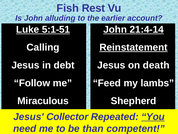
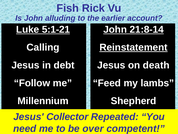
Rest: Rest -> Rick (93, 8)
5:1-51: 5:1-51 -> 5:1-21 (56, 29)
21:4-14: 21:4-14 -> 21:8-14 (147, 29)
Miraculous: Miraculous -> Millennium (43, 101)
You underline: present -> none (153, 116)
than: than -> over (93, 128)
